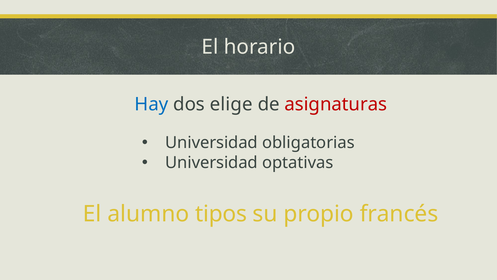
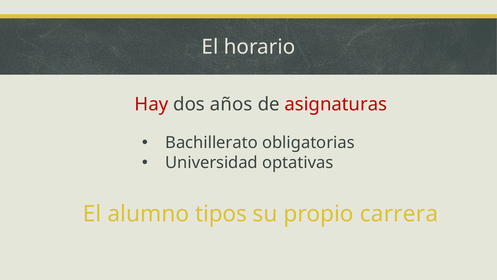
Hay colour: blue -> red (152, 104)
elige: elige -> años (231, 104)
Universidad: Universidad -> Bachillerato (212, 143)
francés: francés -> carrera (399, 214)
